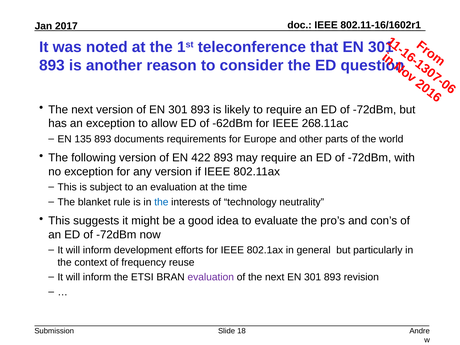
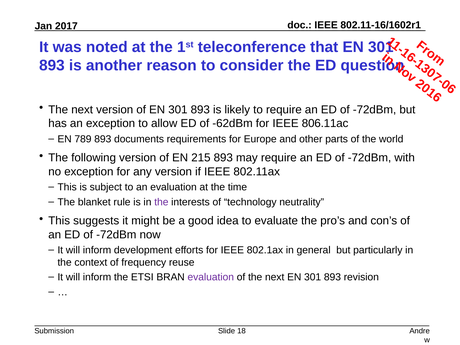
268.11ac: 268.11ac -> 806.11ac (325, 123)
135: 135 -> 789 (83, 139)
422: 422 -> 215 (201, 158)
the colour: blue -> purple (161, 202)
